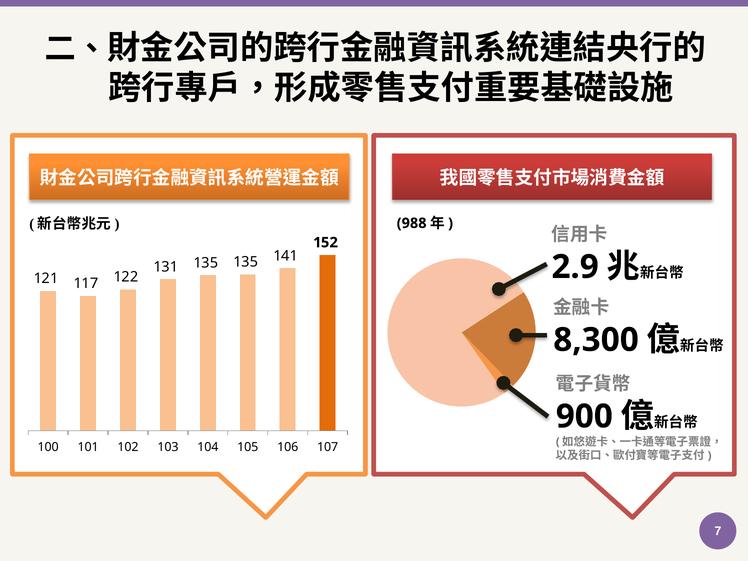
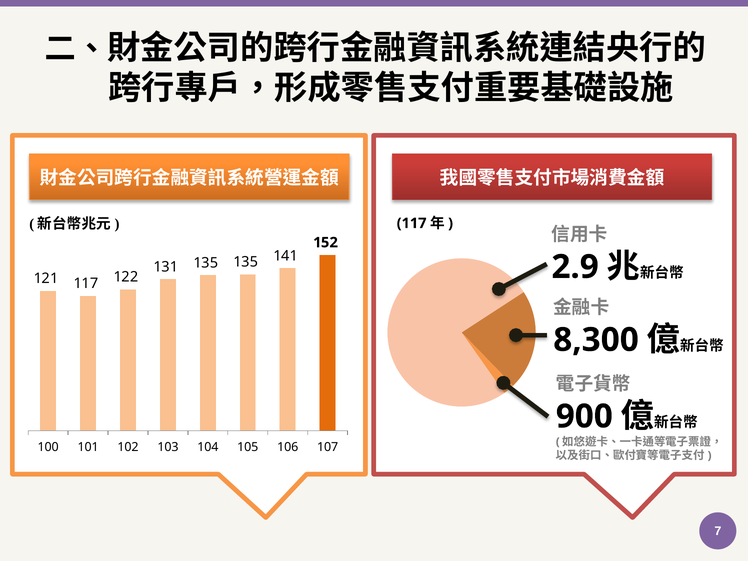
988: 988 -> 117 (412, 223)
